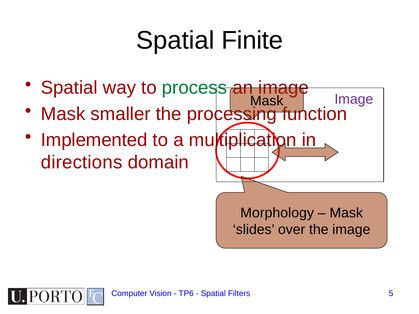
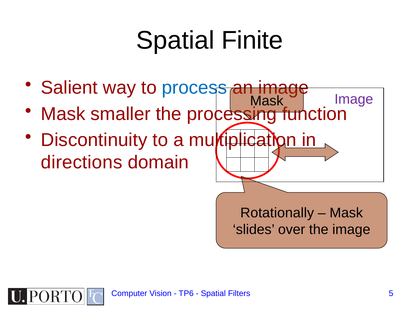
Spatial: Spatial -> Salient (69, 88)
process colour: green -> blue (195, 88)
Implemented: Implemented -> Discontinuity (94, 140)
Morphology: Morphology -> Rotationally (277, 213)
